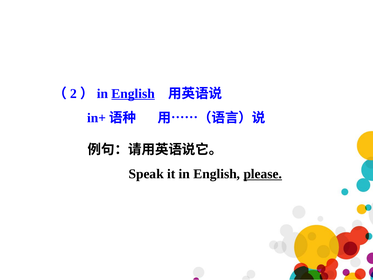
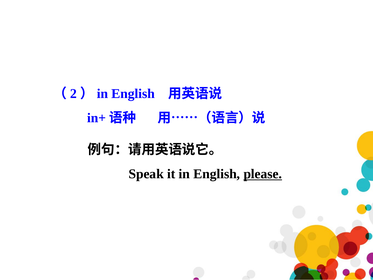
English underline: present -> none (133, 94)
